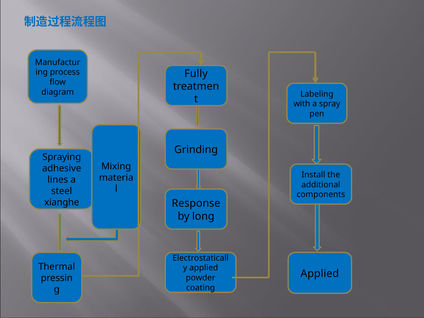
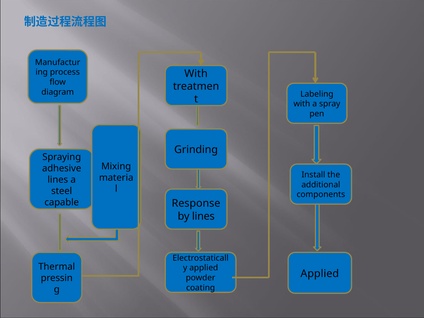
Fully: Fully -> With (196, 74)
xianghe: xianghe -> capable (62, 202)
by long: long -> lines (203, 216)
